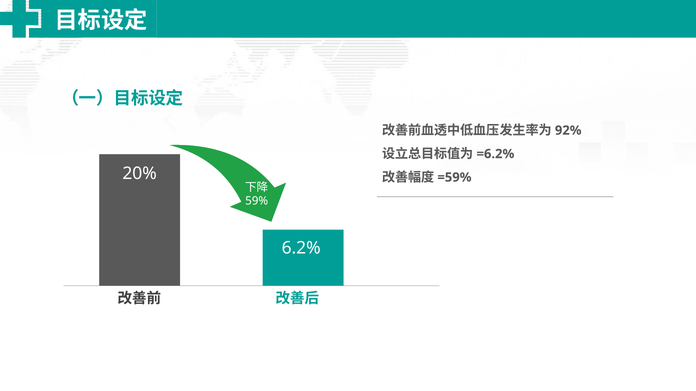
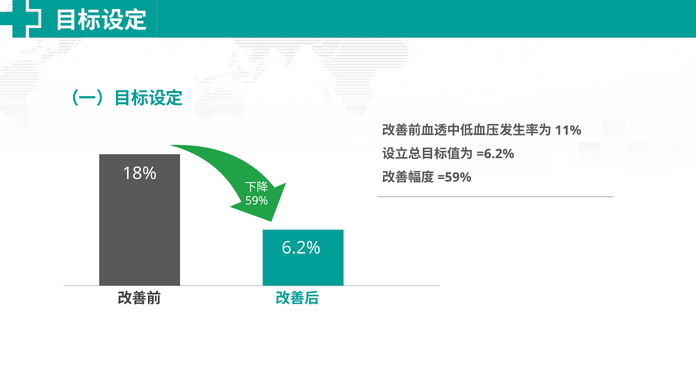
92%: 92% -> 11% (568, 131)
20%: 20% -> 18% (140, 174)
